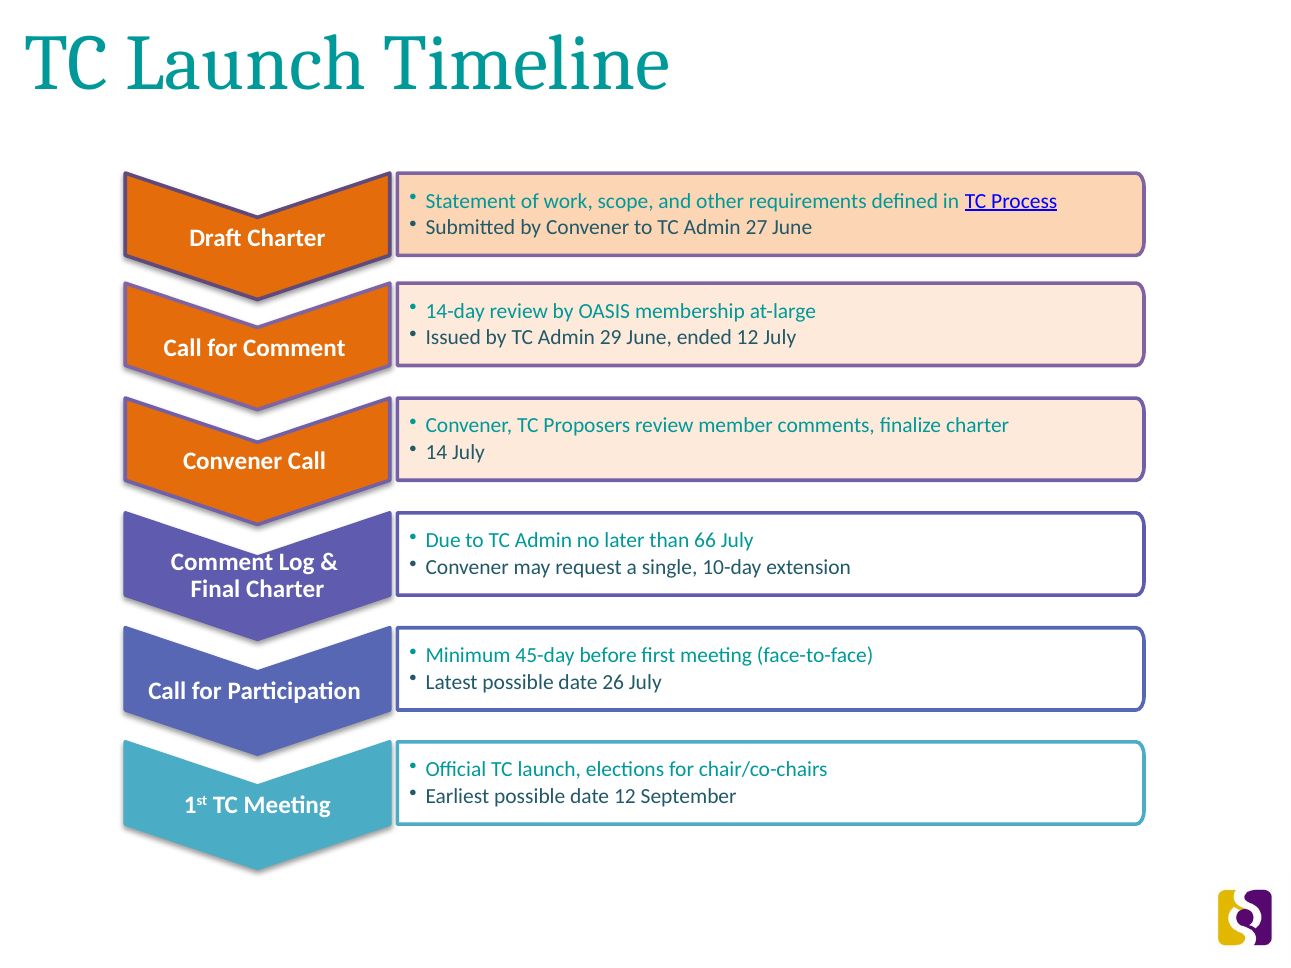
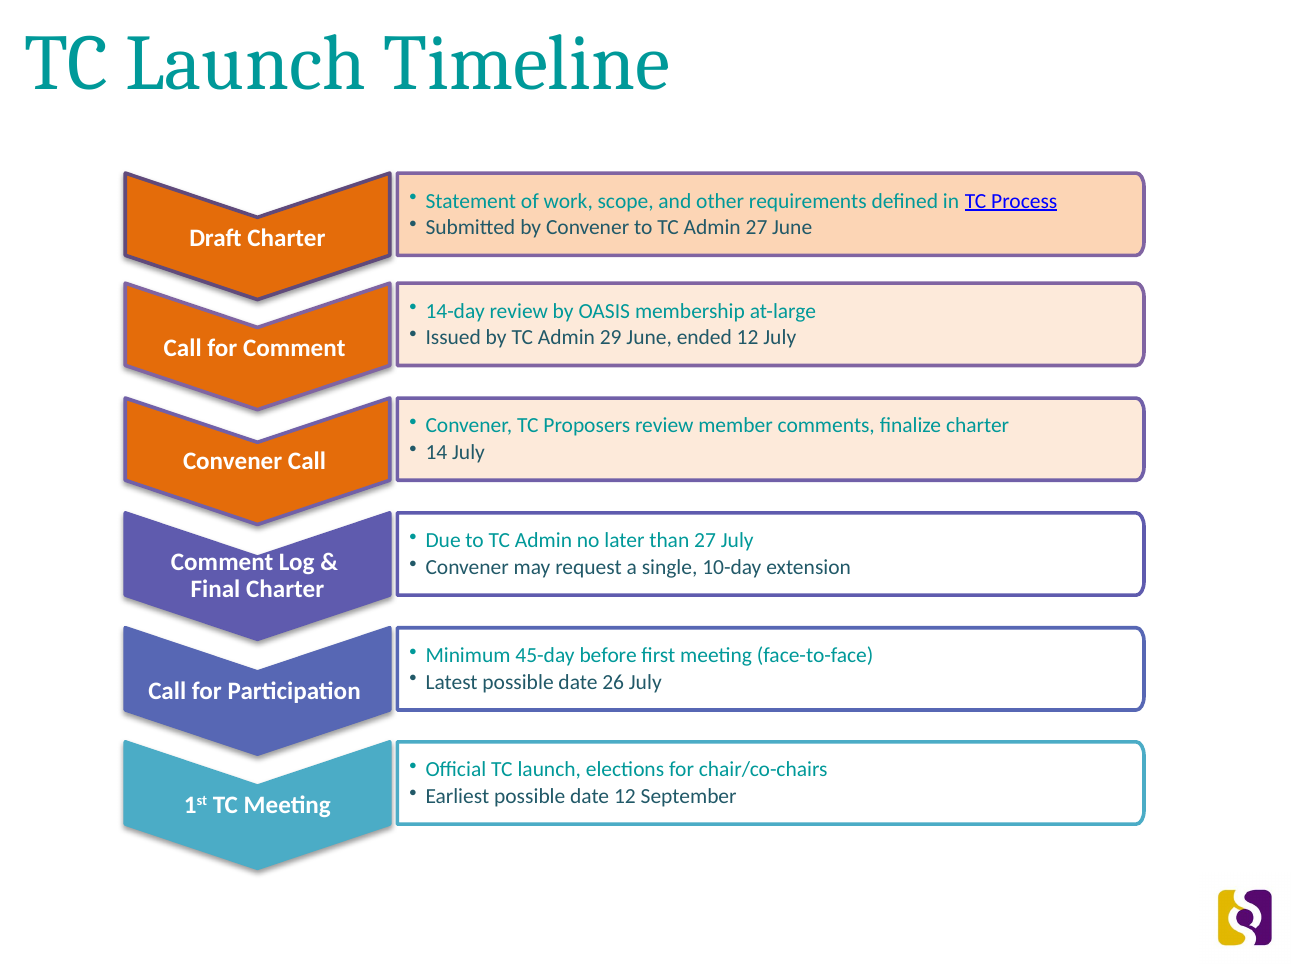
than 66: 66 -> 27 (705, 541)
